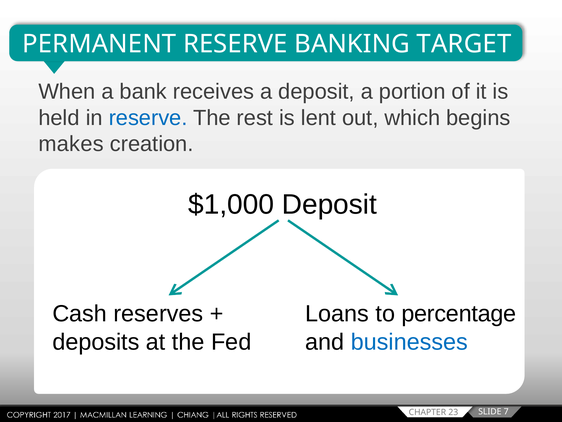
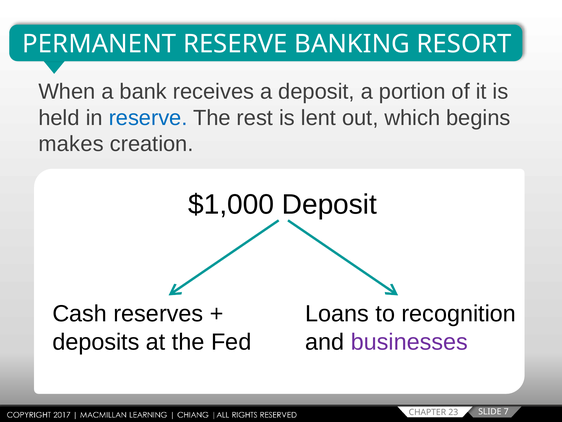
TARGET: TARGET -> RESORT (464, 44)
percentage: percentage -> recognition (459, 313)
businesses colour: blue -> purple (409, 342)
